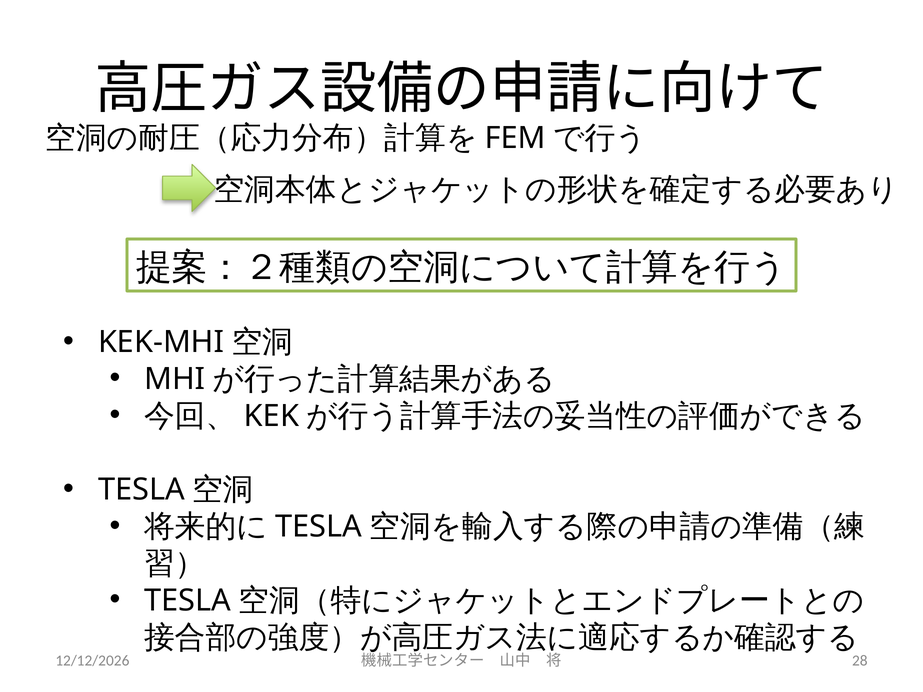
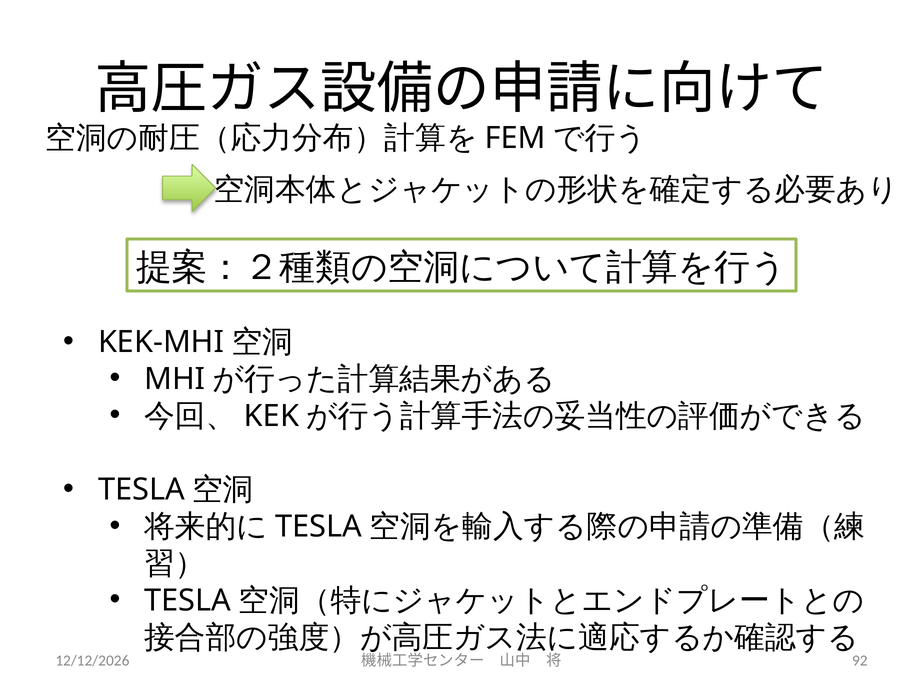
28: 28 -> 92 (860, 661)
